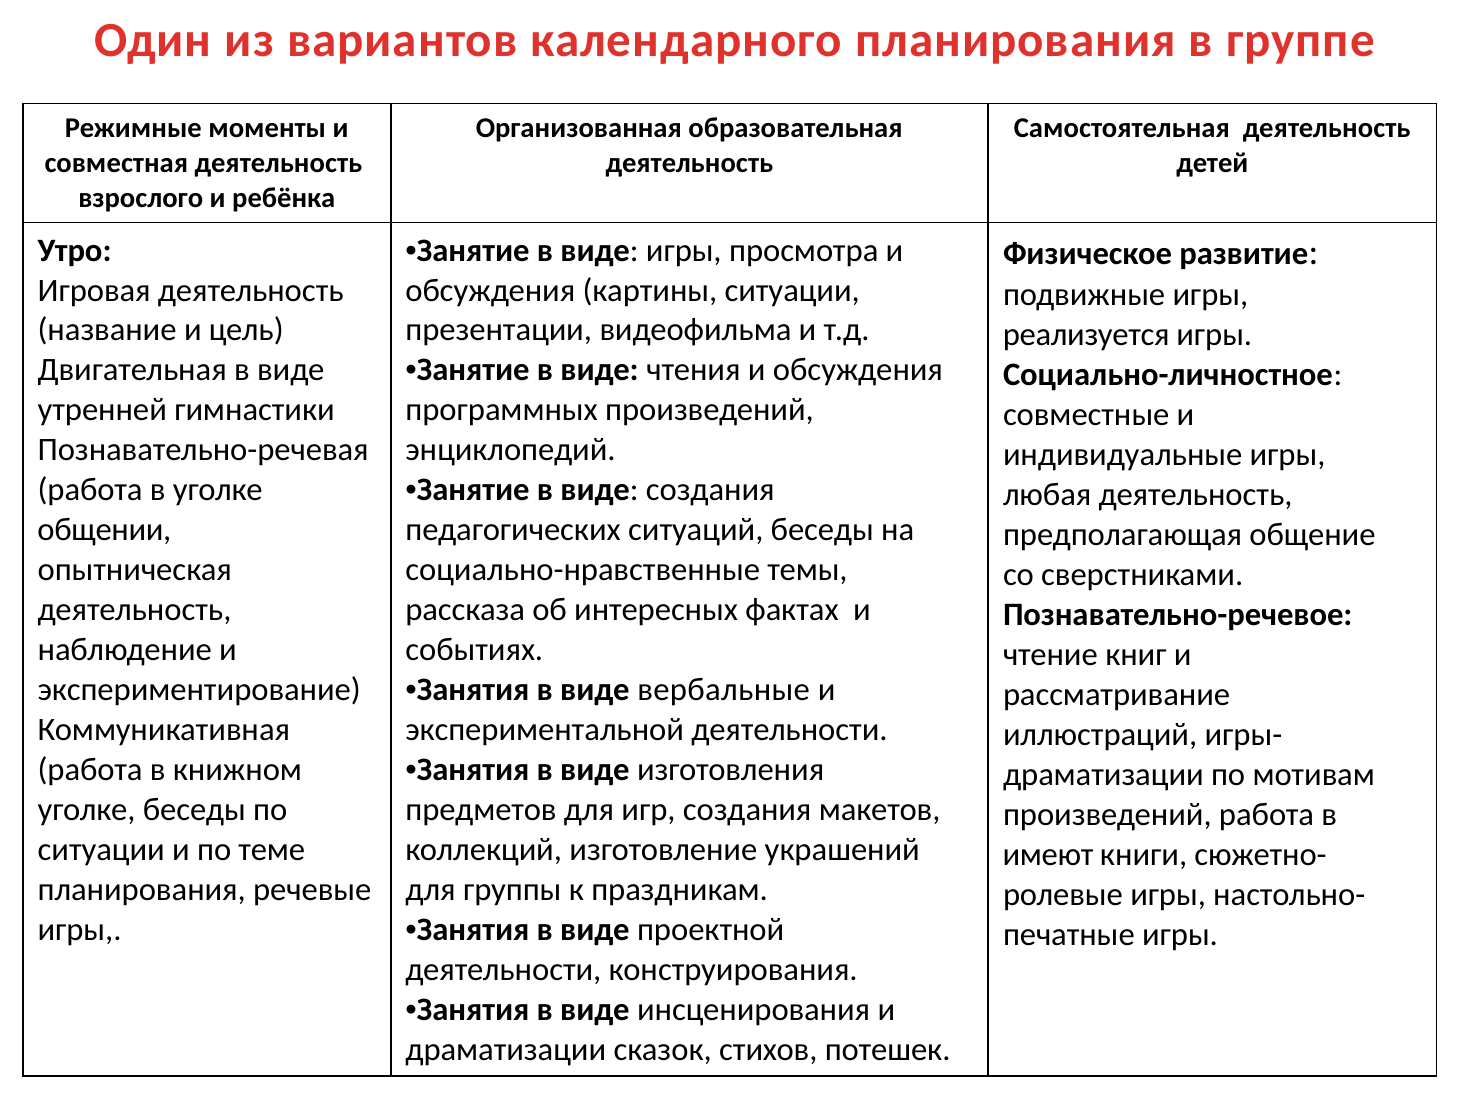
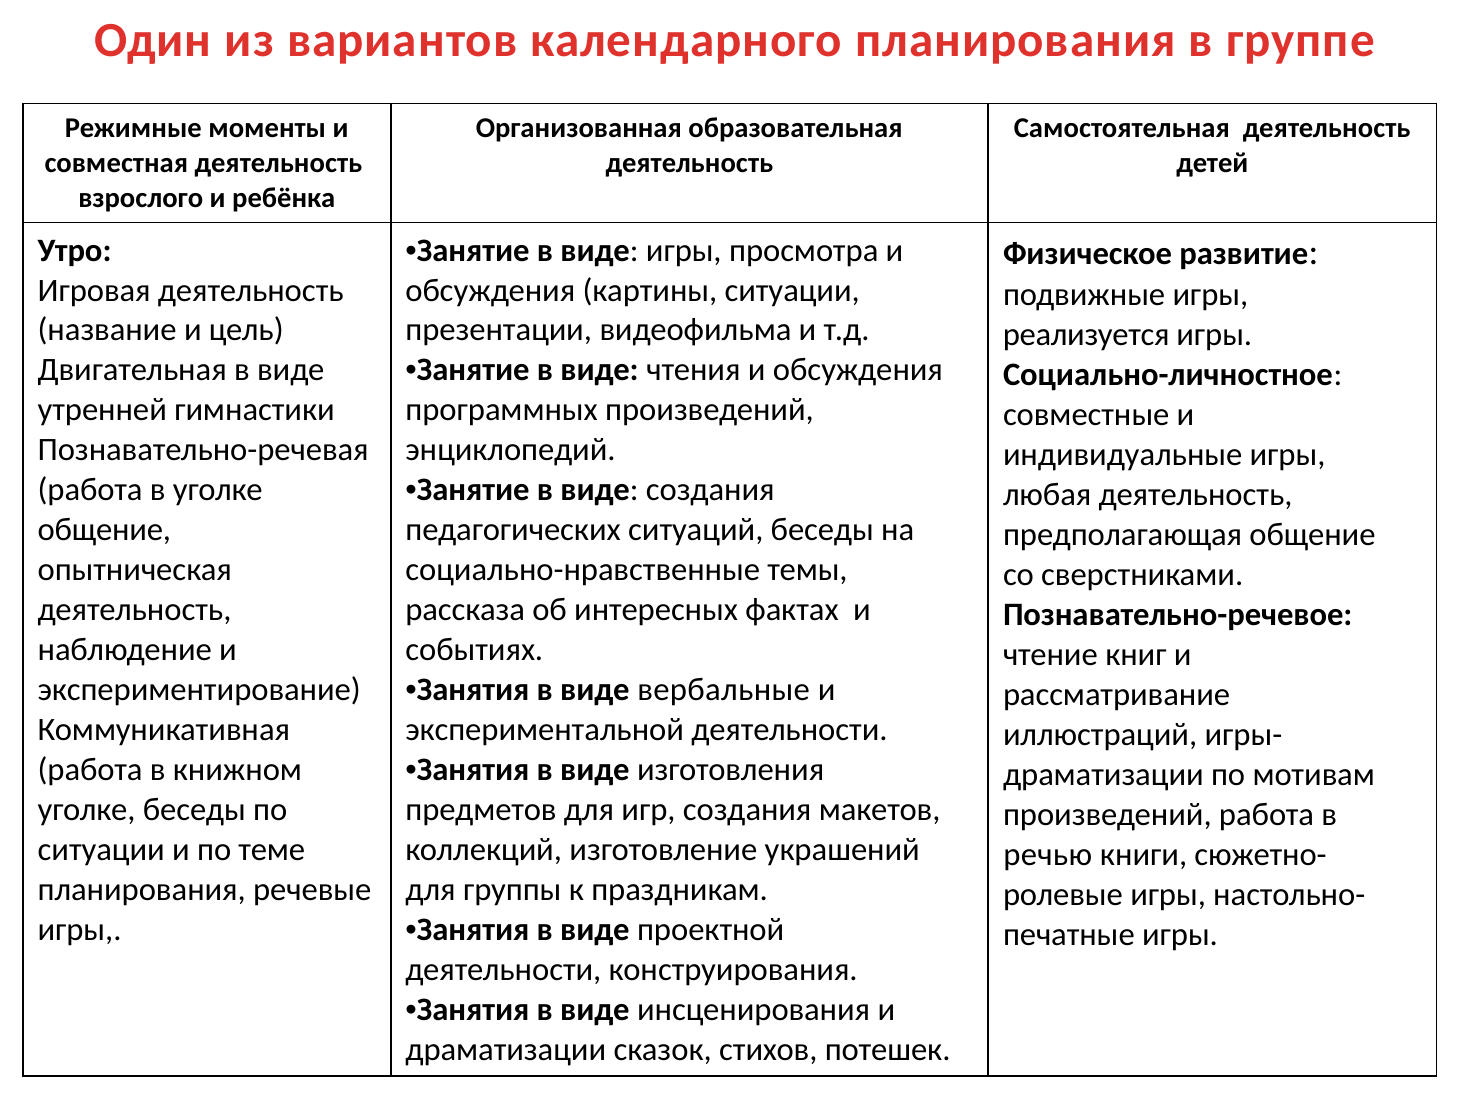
общении: общении -> общение (104, 530)
имеют: имеют -> речью (1048, 855)
